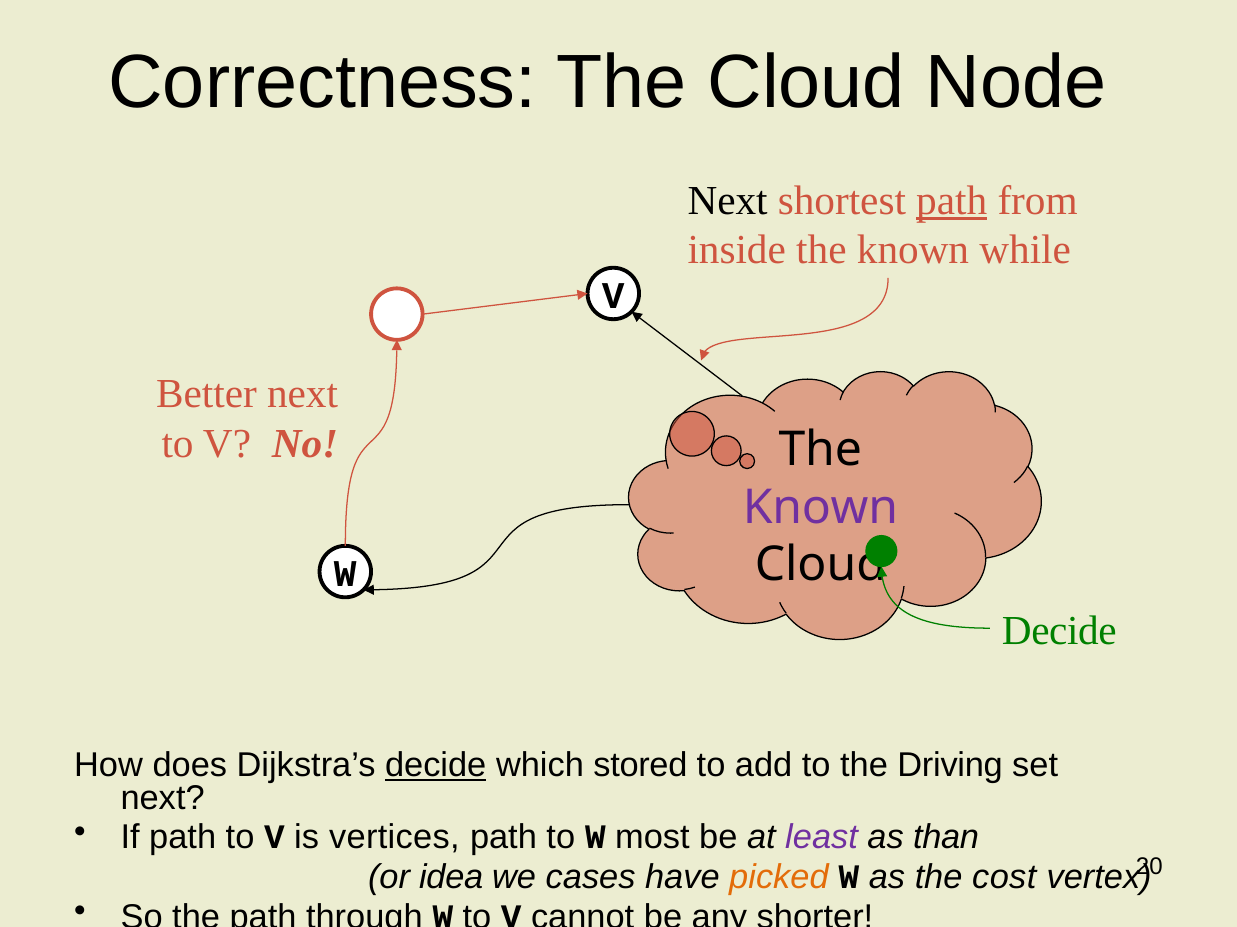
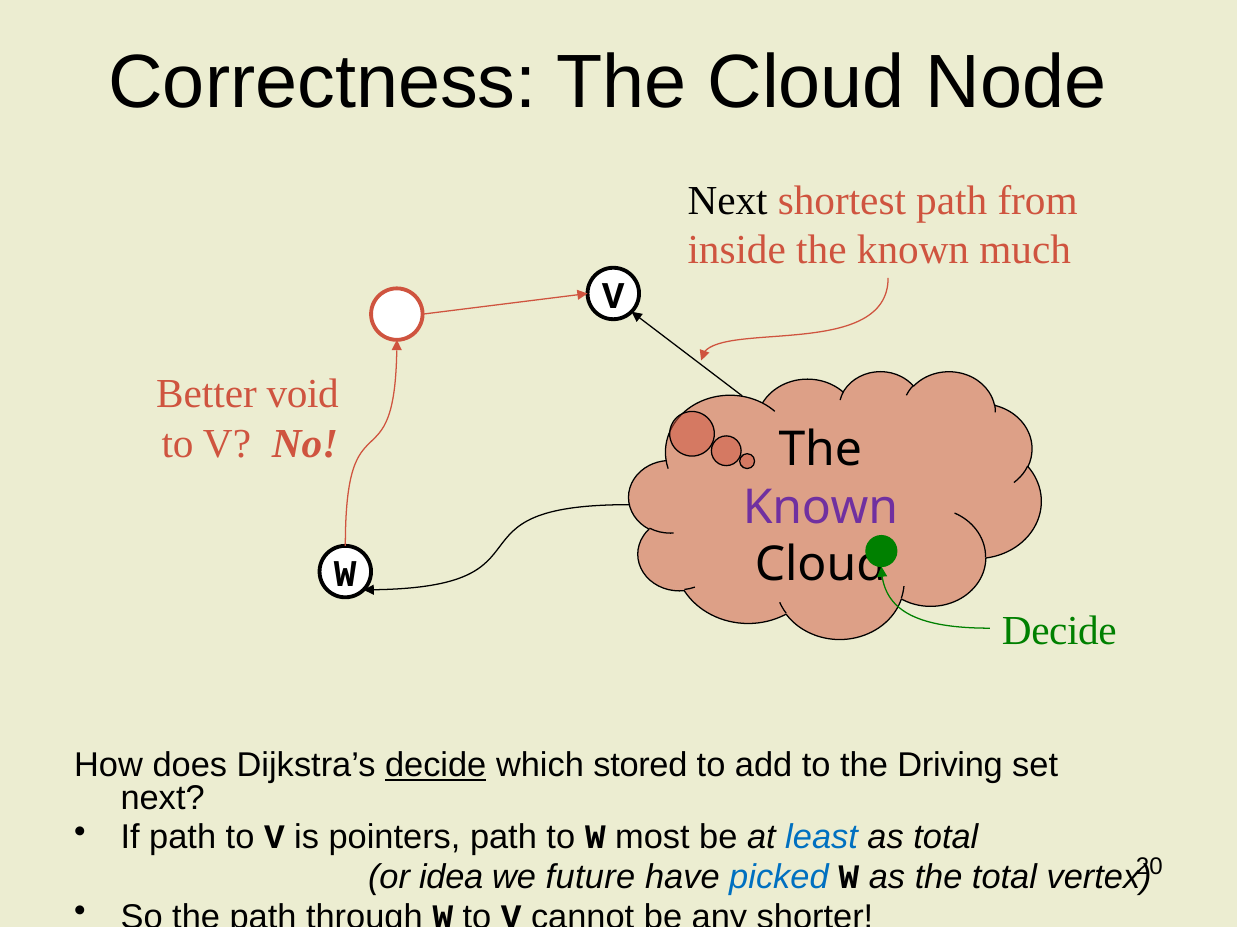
path underline: present -> none (952, 201)
while: while -> much (1025, 250)
Better next: next -> void (303, 394)
vertices: vertices -> pointers (395, 838)
least colour: purple -> blue (822, 838)
as than: than -> total (946, 838)
cases: cases -> future (590, 878)
picked colour: orange -> blue (779, 878)
the cost: cost -> total (1004, 878)
